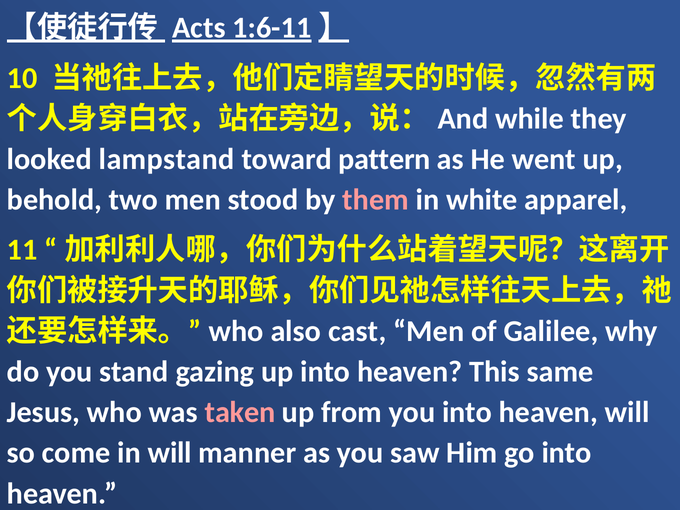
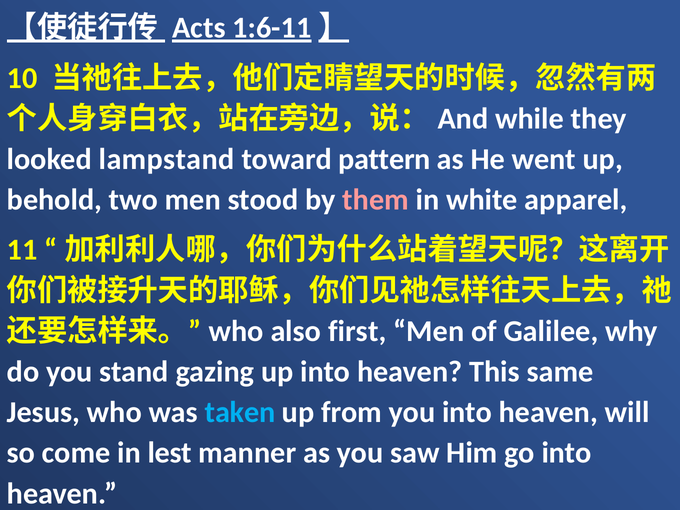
cast: cast -> first (357, 331)
taken colour: pink -> light blue (240, 412)
in will: will -> lest (170, 453)
